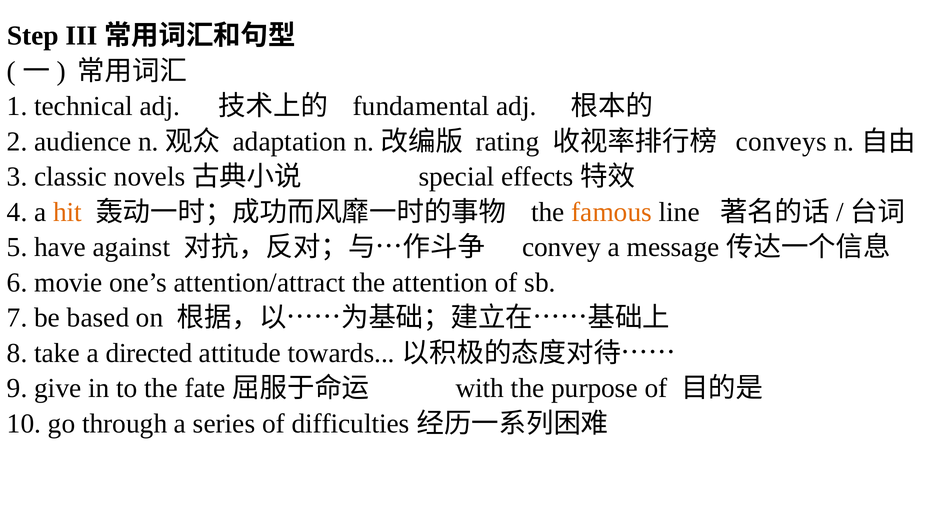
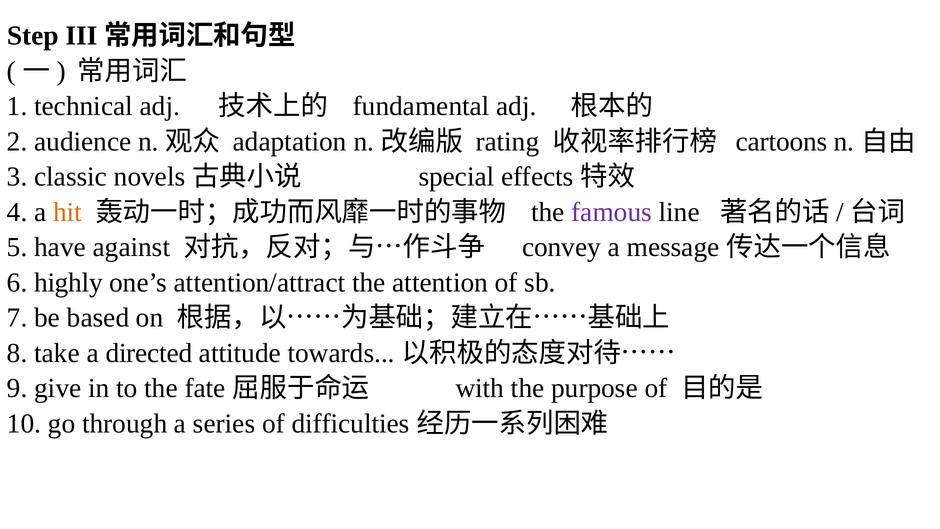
conveys: conveys -> cartoons (782, 141)
famous colour: orange -> purple (612, 212)
movie: movie -> highly (69, 282)
